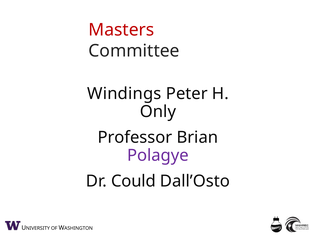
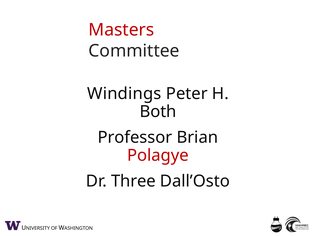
Only: Only -> Both (158, 112)
Polagye colour: purple -> red (158, 156)
Could: Could -> Three (133, 181)
